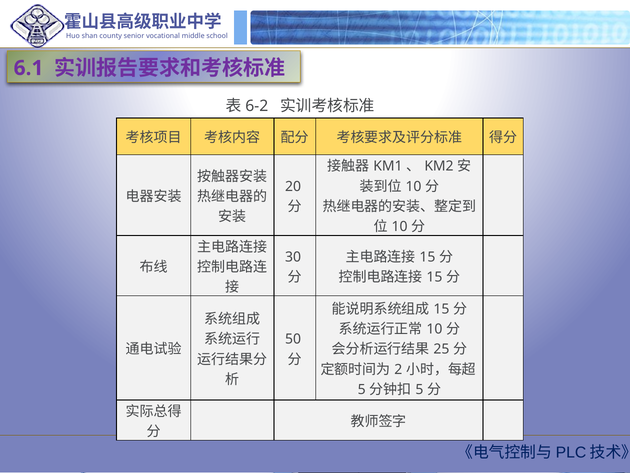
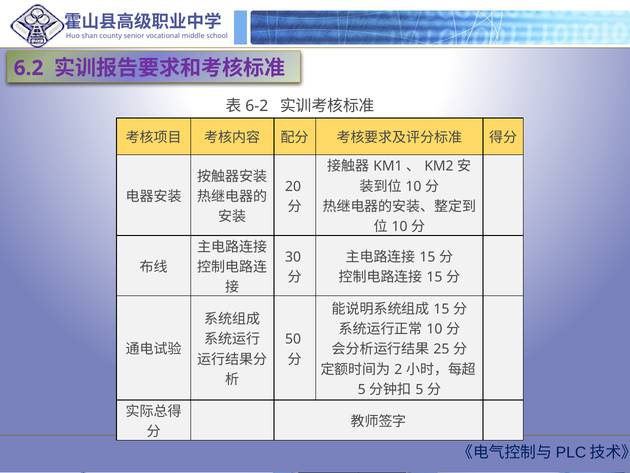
6.1: 6.1 -> 6.2 (29, 68)
